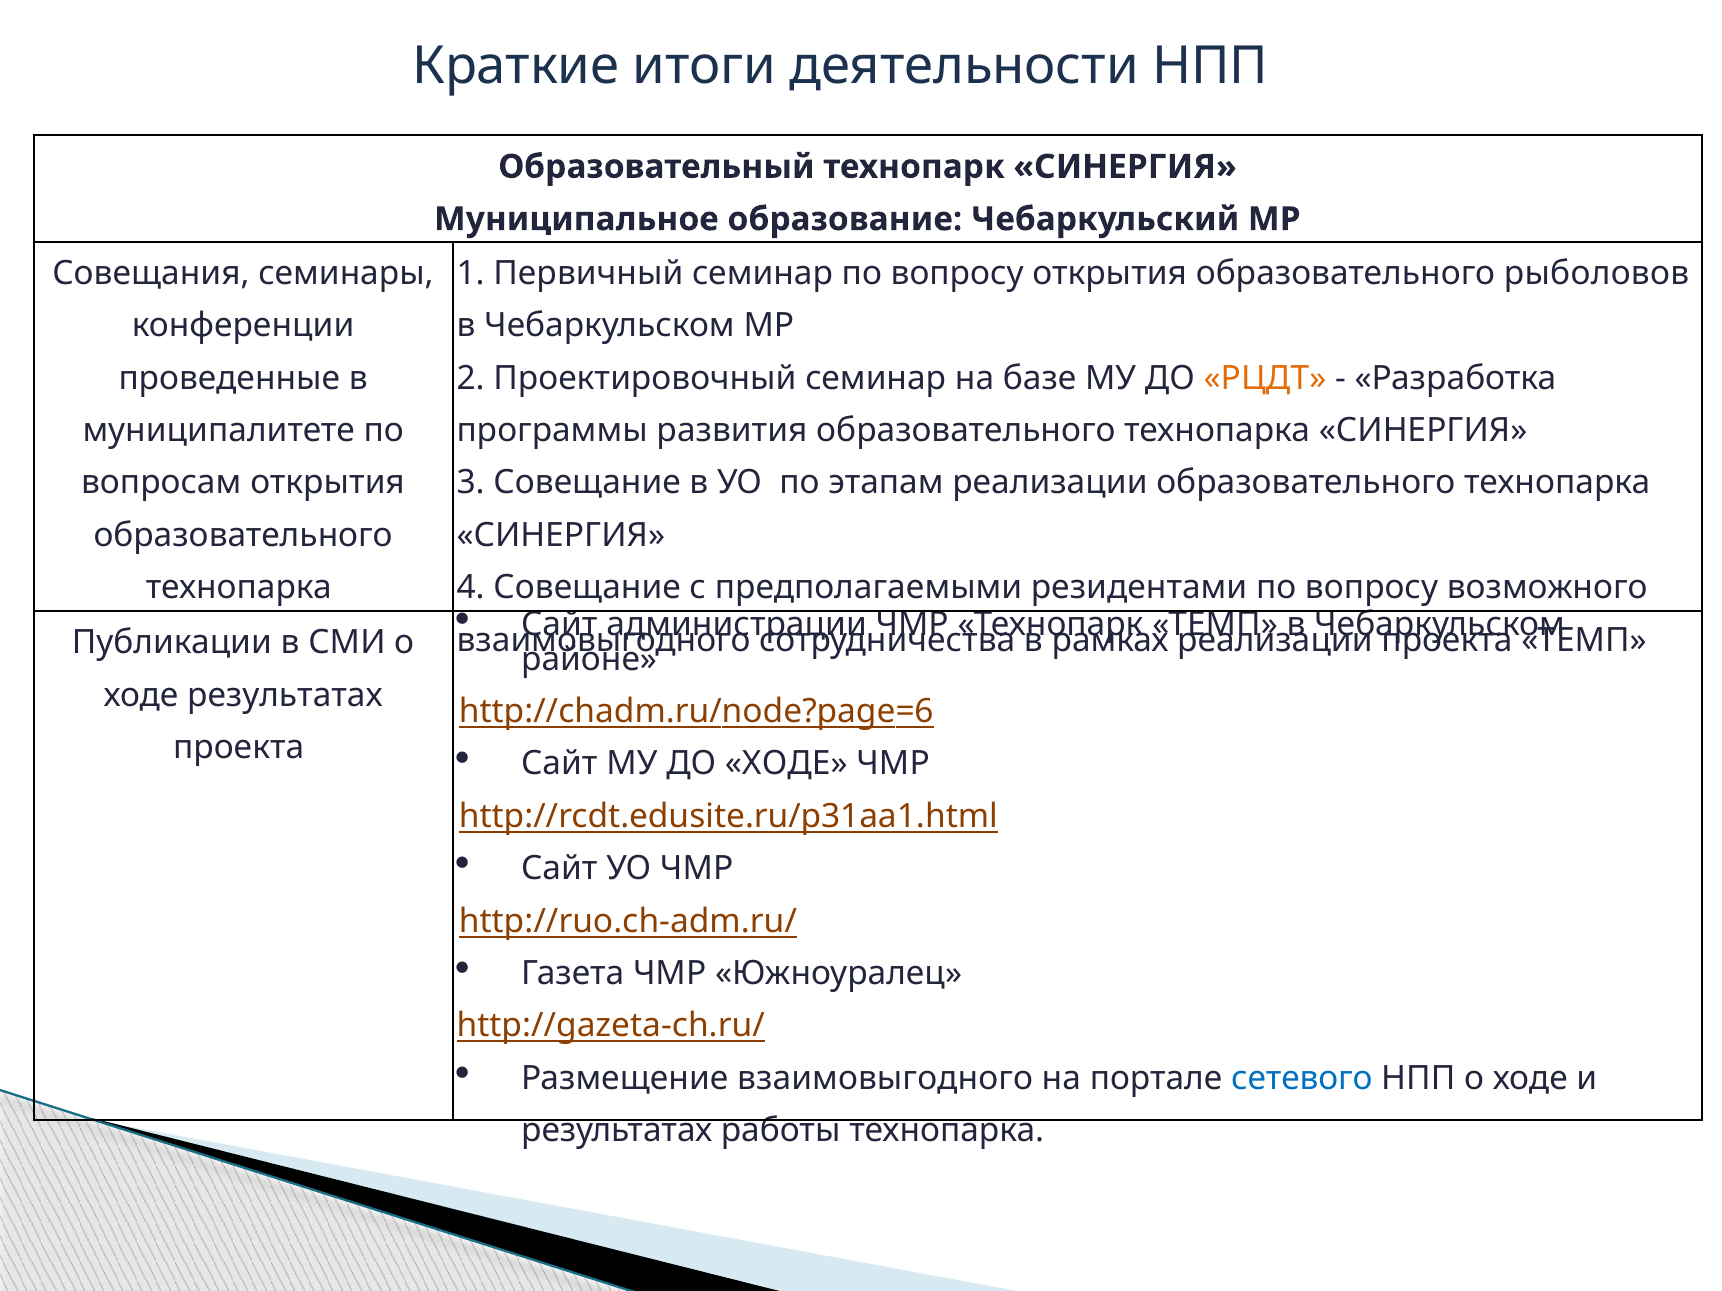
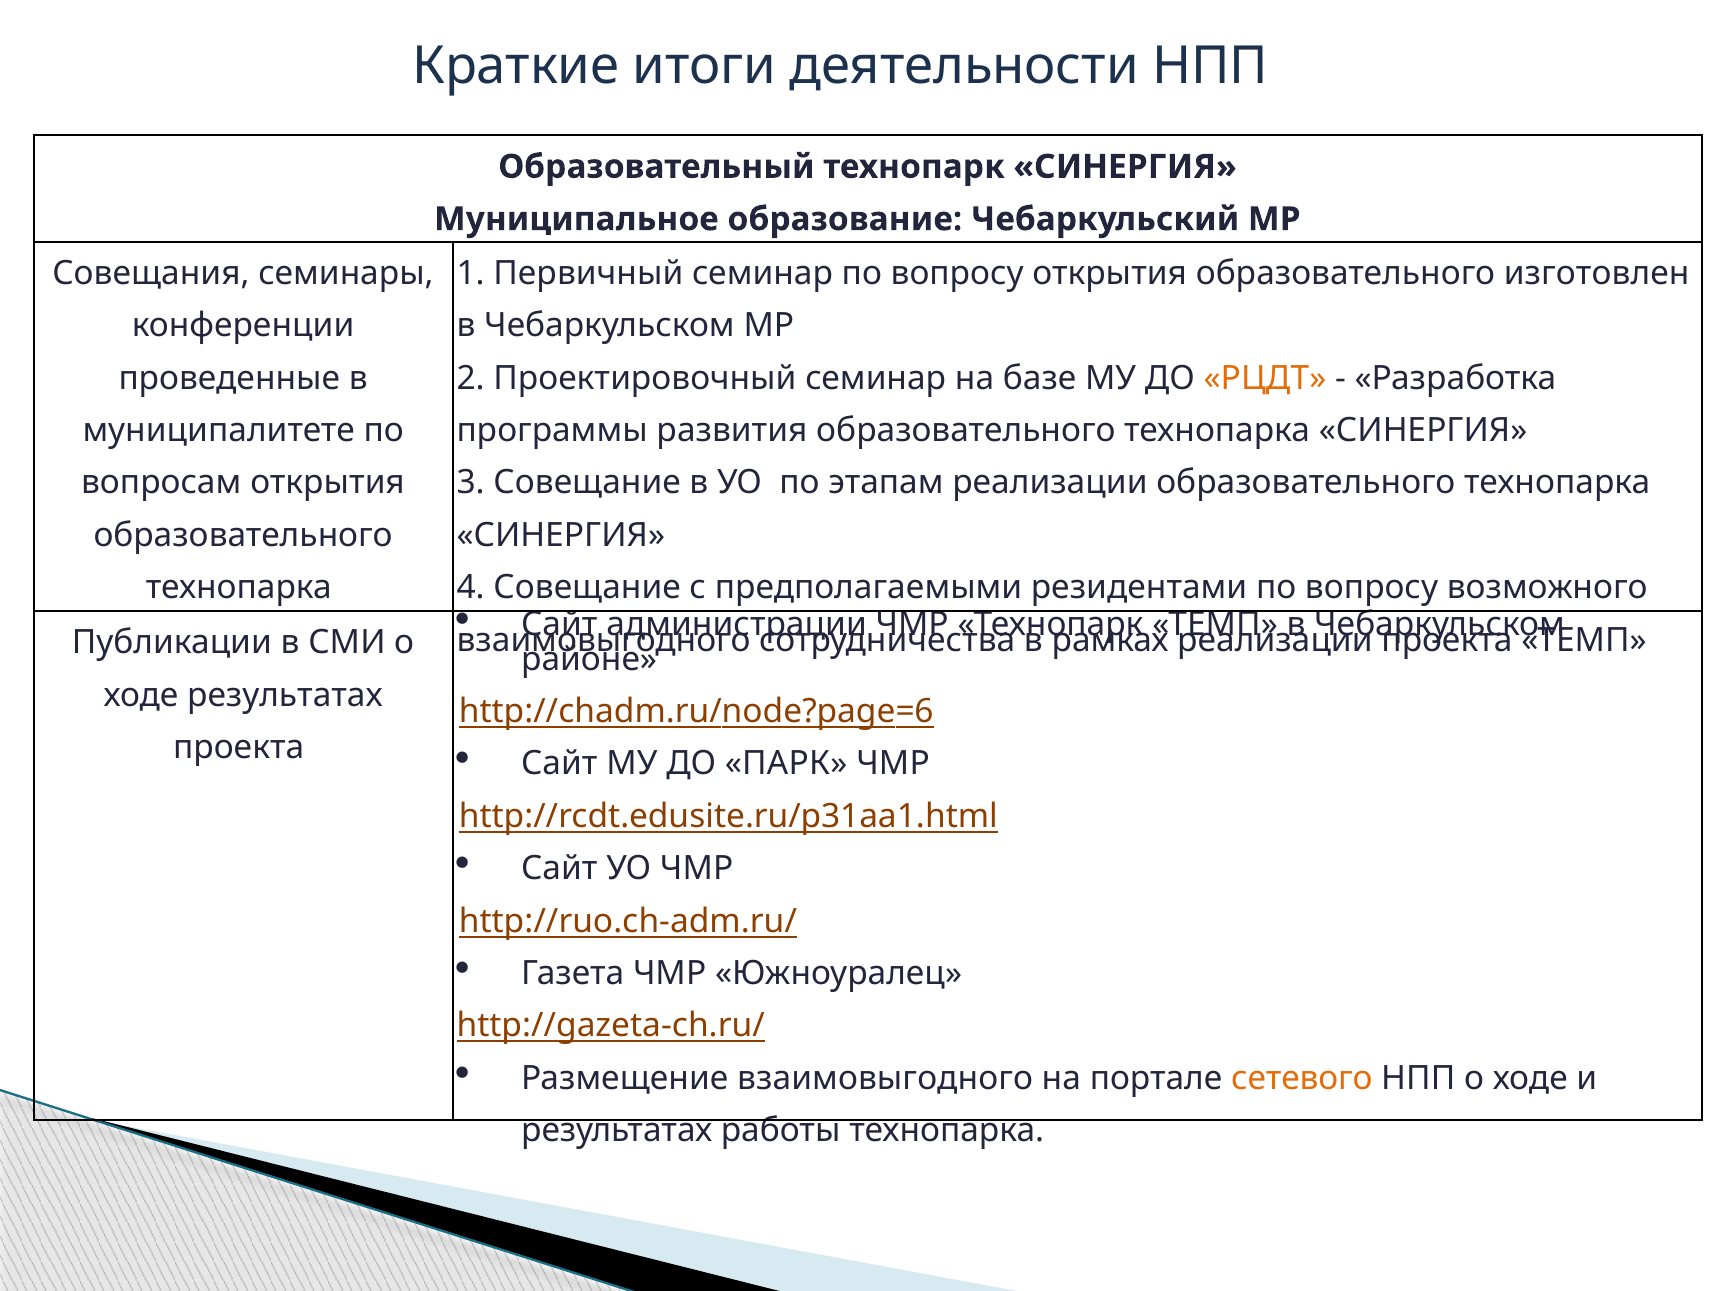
рыболовов: рыболовов -> изготовлен (1597, 273)
ДО ХОДЕ: ХОДЕ -> ПАРК (786, 764)
сетевого colour: blue -> orange (1302, 1079)
